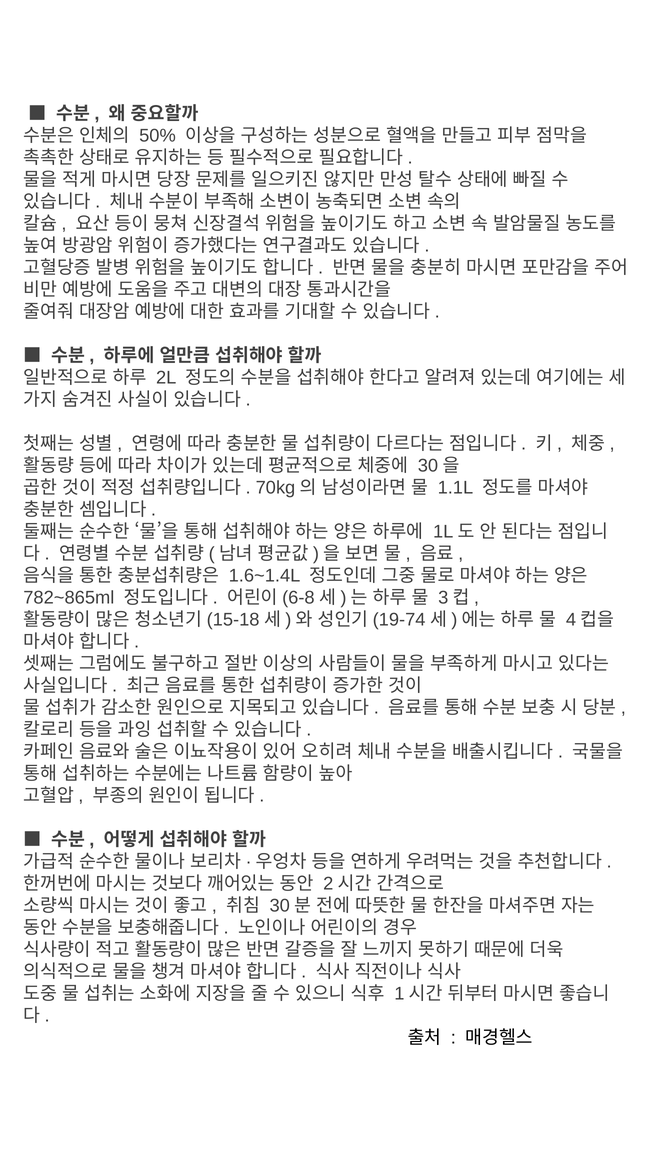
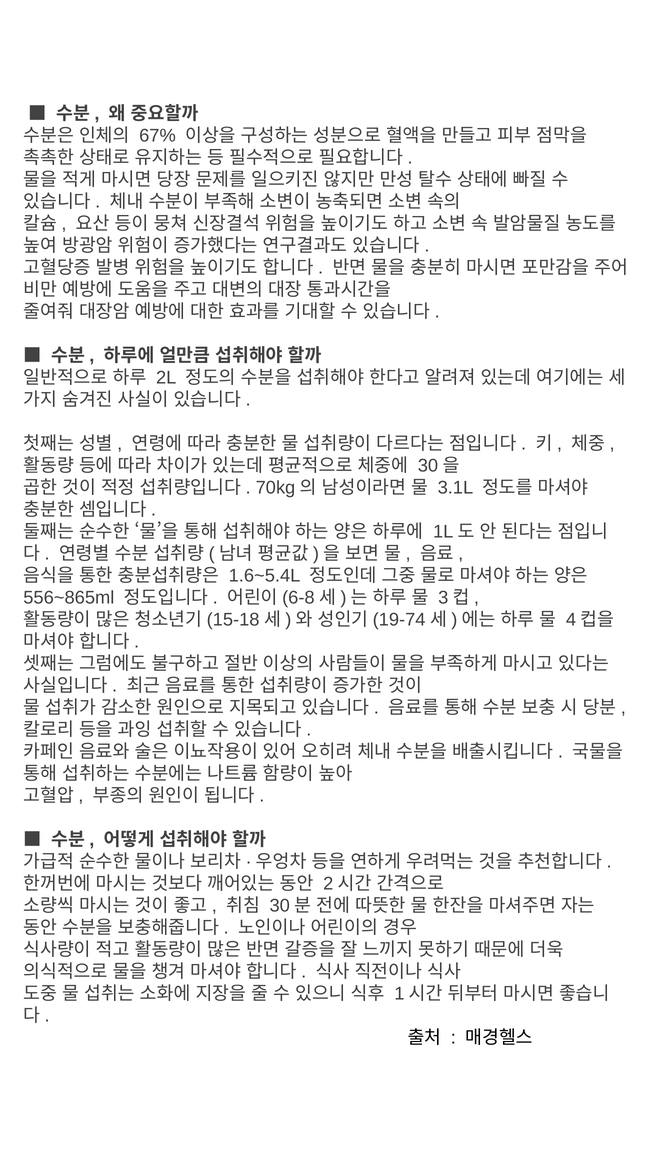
50%: 50% -> 67% (157, 136)
1.1L: 1.1L -> 3.1L (455, 488)
1.6~1.4L: 1.6~1.4L -> 1.6~5.4L (265, 576)
782~865ml: 782~865ml -> 556~865ml (69, 598)
